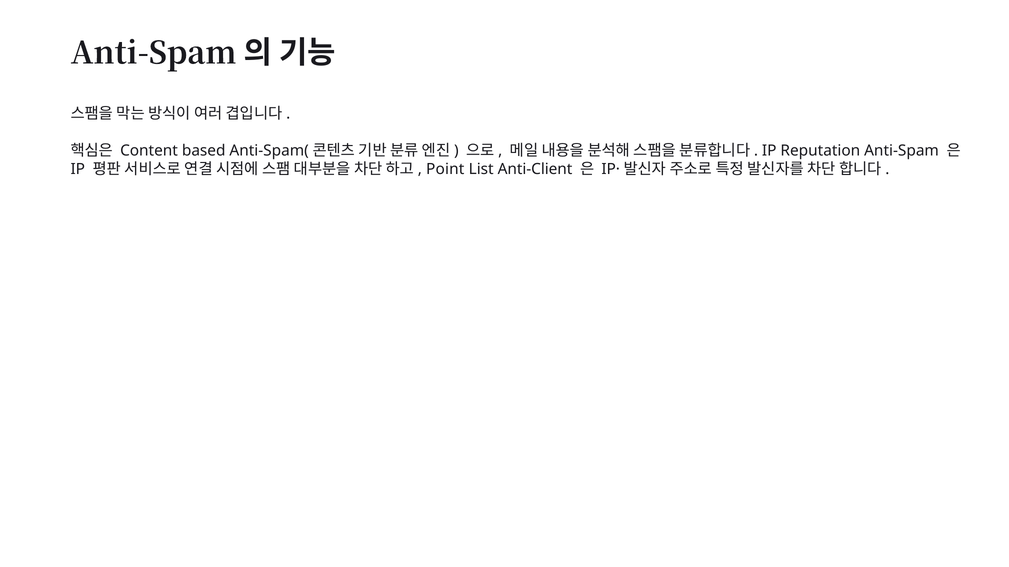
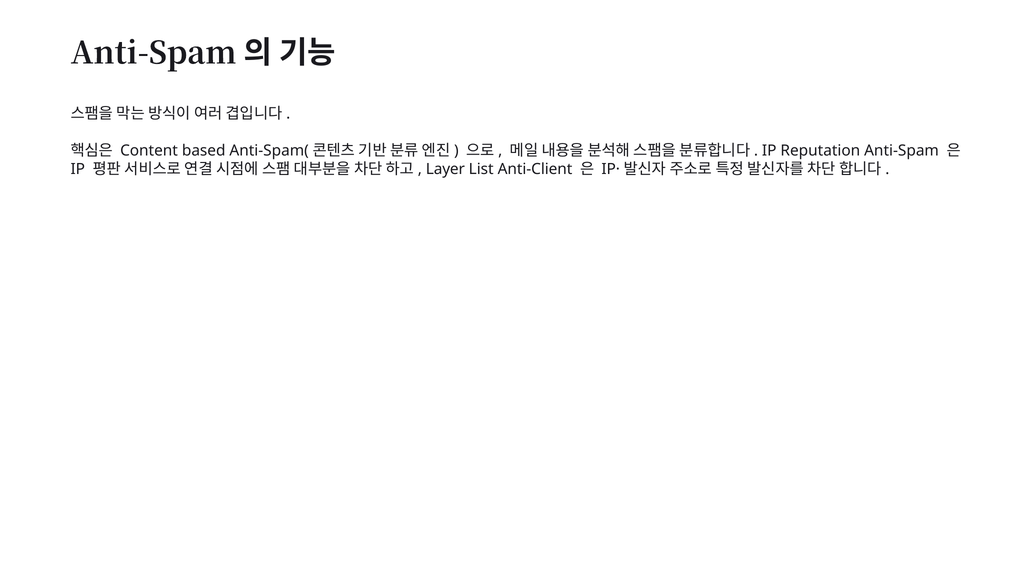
Point: Point -> Layer (445, 169)
